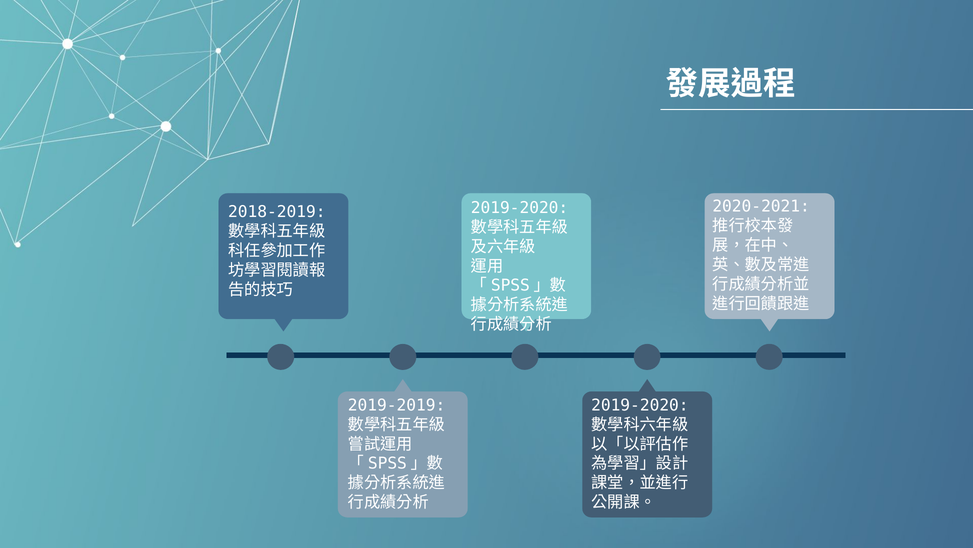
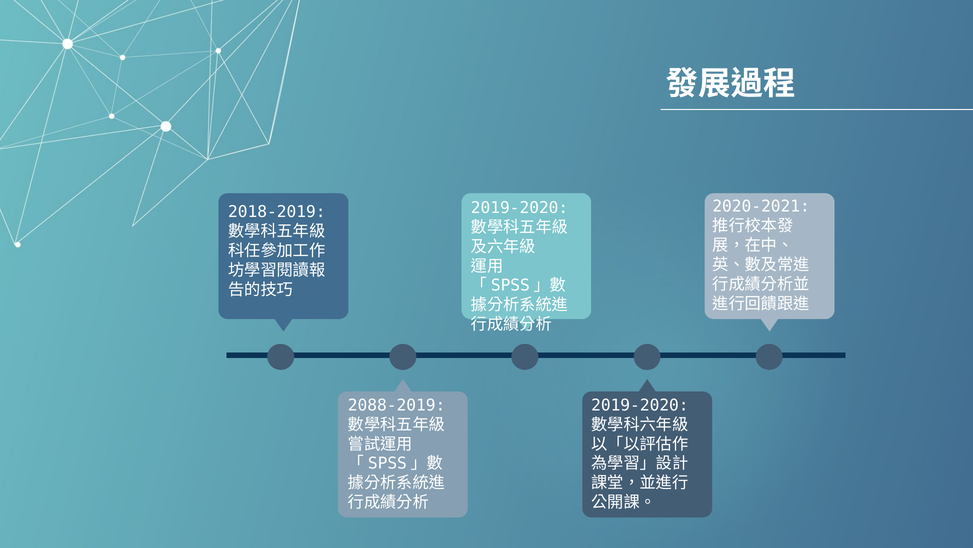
2019-2019: 2019-2019 -> 2088-2019 (397, 405)
